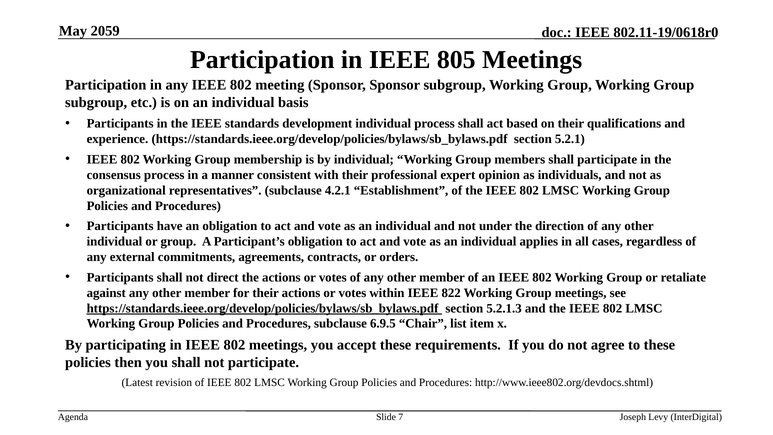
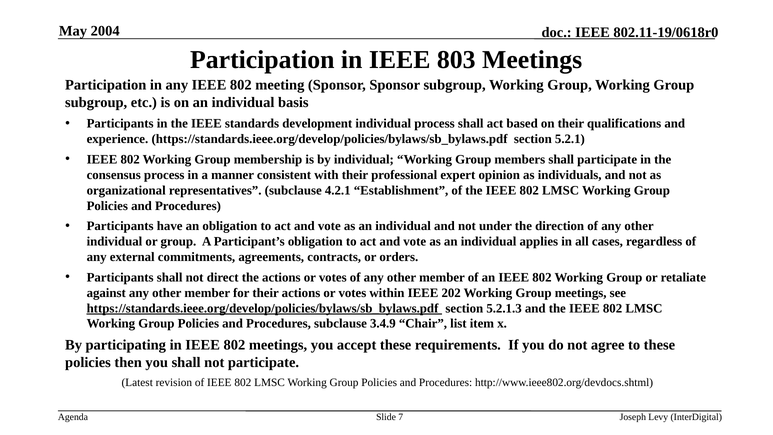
2059: 2059 -> 2004 (105, 31)
805: 805 -> 803 (456, 60)
822: 822 -> 202 (451, 293)
6.9.5: 6.9.5 -> 3.4.9 (383, 324)
